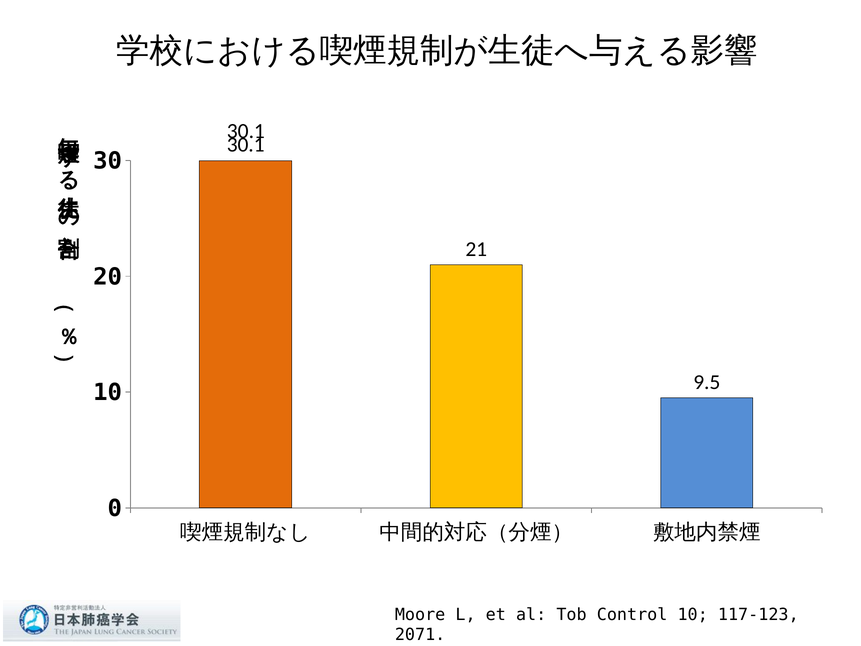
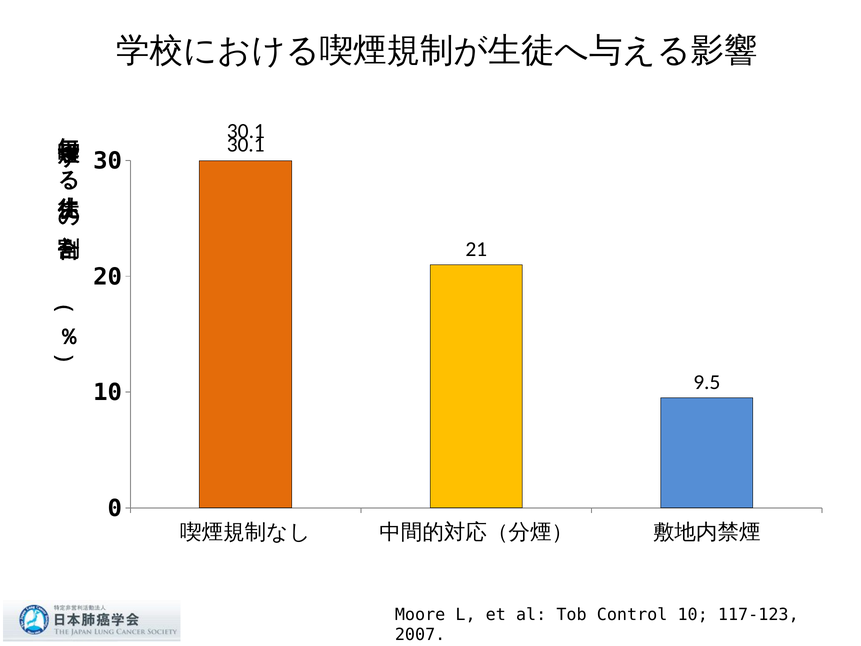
2071: 2071 -> 2007 (420, 635)
